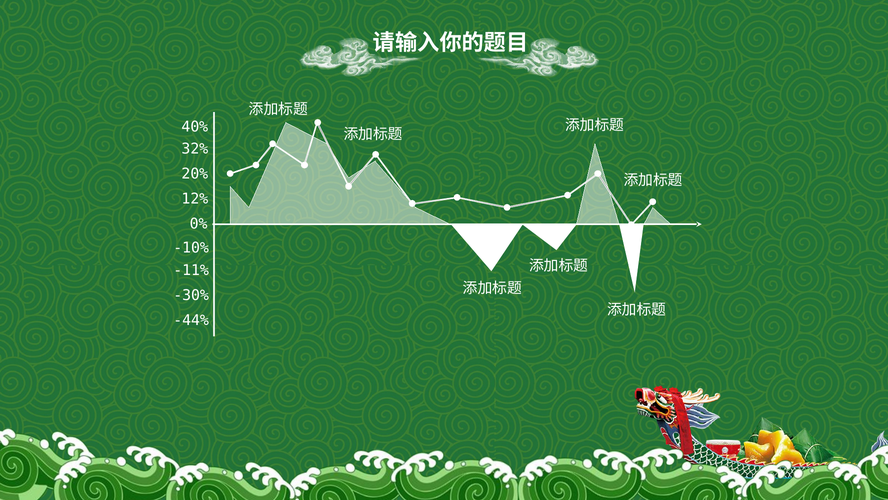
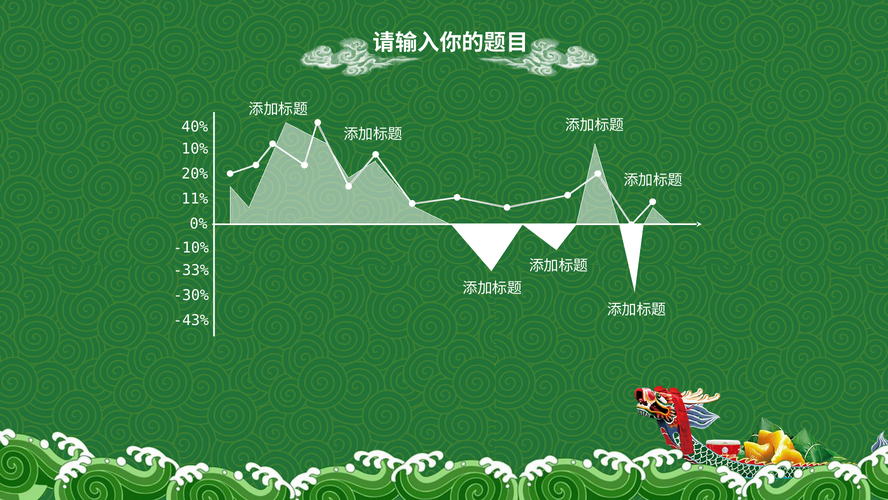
32%: 32% -> 10% (195, 149)
12%: 12% -> 11% (195, 199)
-11%: -11% -> -33% (191, 270)
-44%: -44% -> -43% (191, 320)
